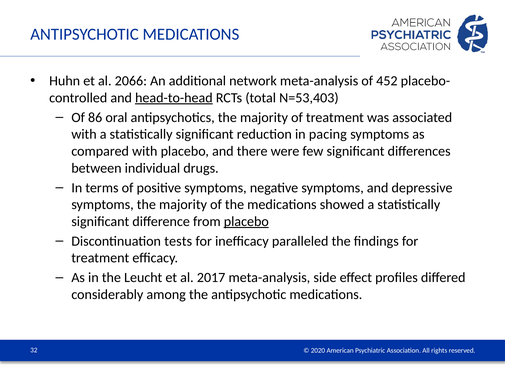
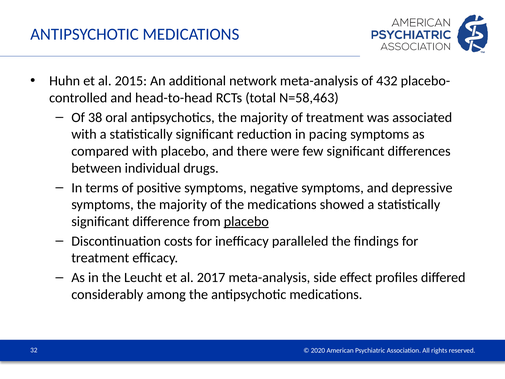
2066: 2066 -> 2015 (131, 81)
452: 452 -> 432 (387, 81)
head-to-head underline: present -> none (174, 98)
N=53,403: N=53,403 -> N=58,463 (309, 98)
86: 86 -> 38 (95, 117)
tests: tests -> costs (178, 241)
